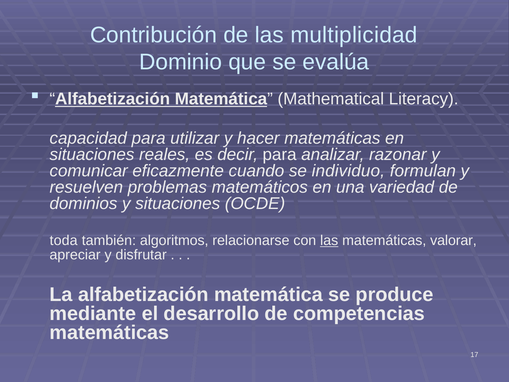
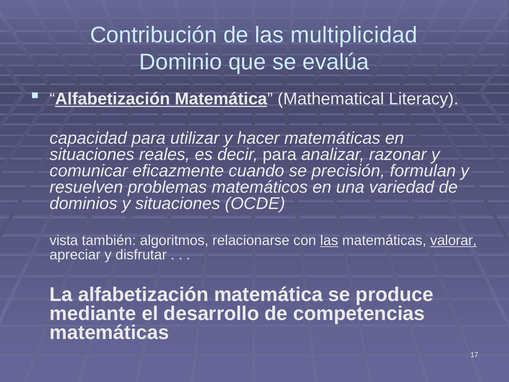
individuo: individuo -> precisión (348, 171)
toda: toda -> vista (64, 240)
valorar underline: none -> present (453, 240)
